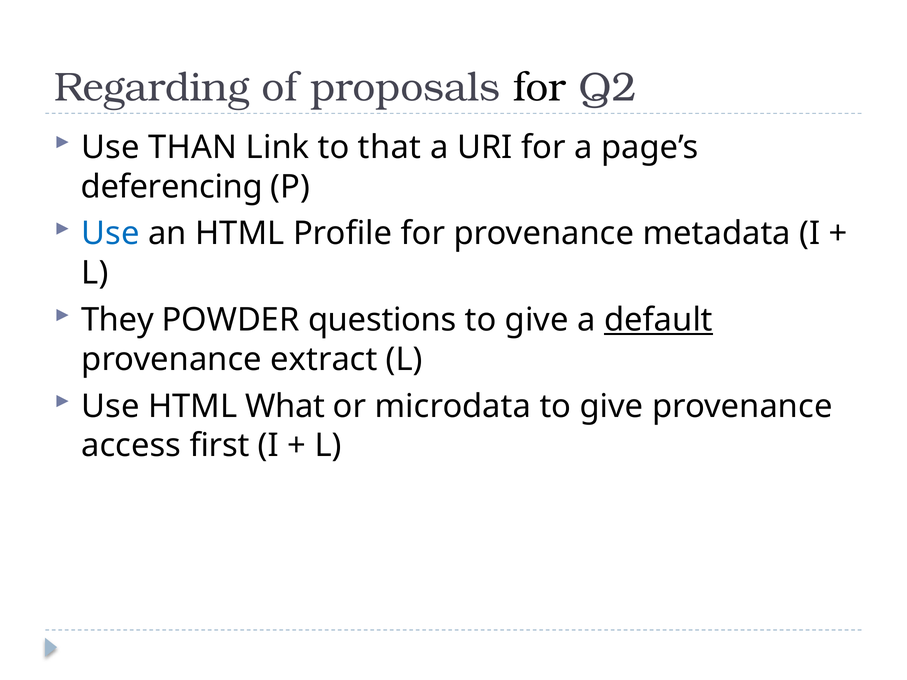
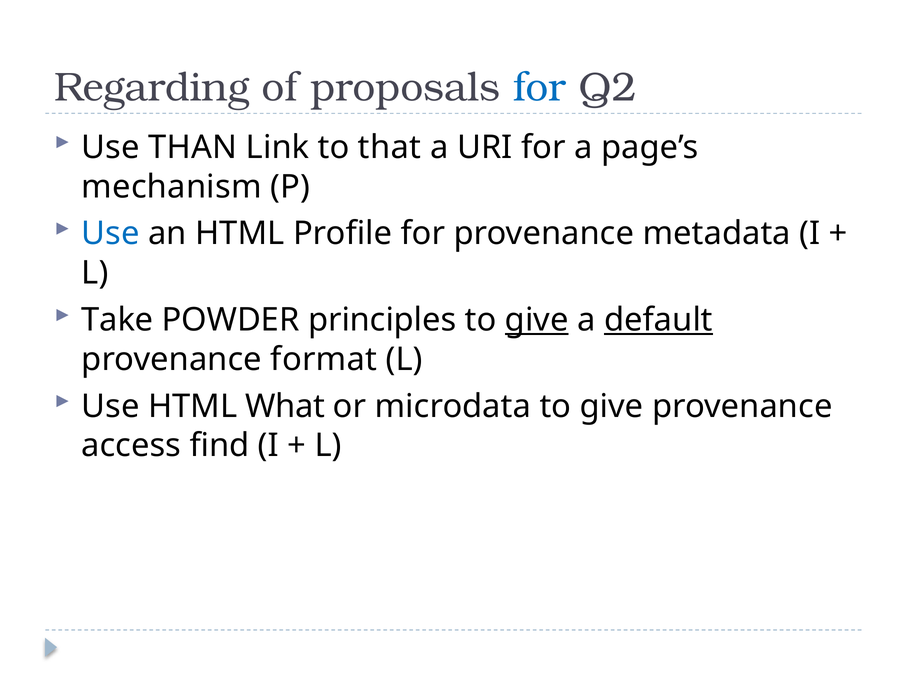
for colour: black -> blue (540, 88)
deferencing: deferencing -> mechanism (172, 187)
They: They -> Take (117, 320)
questions: questions -> principles (382, 320)
give underline: none -> present (537, 320)
extract: extract -> format (324, 359)
first: first -> find (220, 446)
